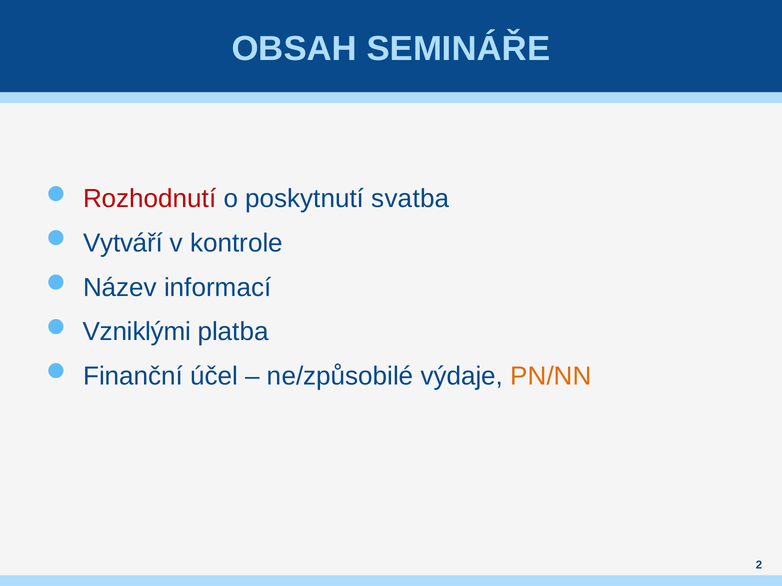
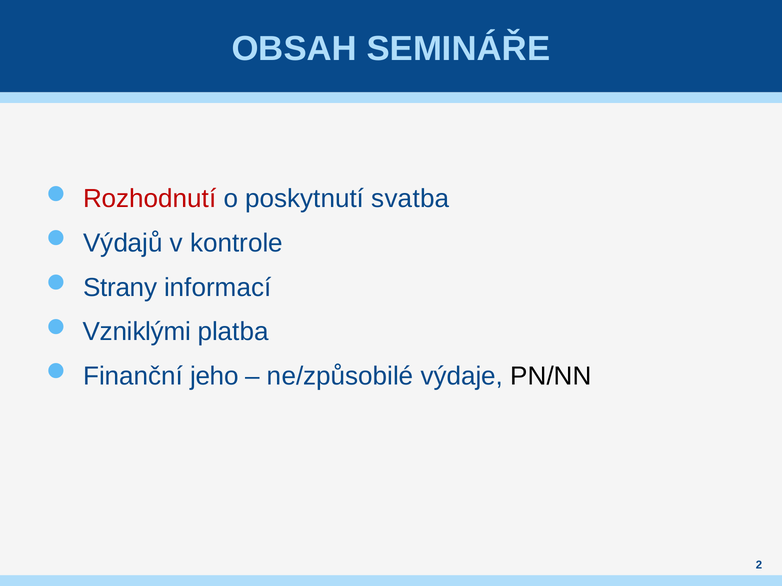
Vytváří: Vytváří -> Výdajů (123, 243)
Název: Název -> Strany (120, 288)
účel: účel -> jeho (214, 376)
PN/NN colour: orange -> black (551, 376)
